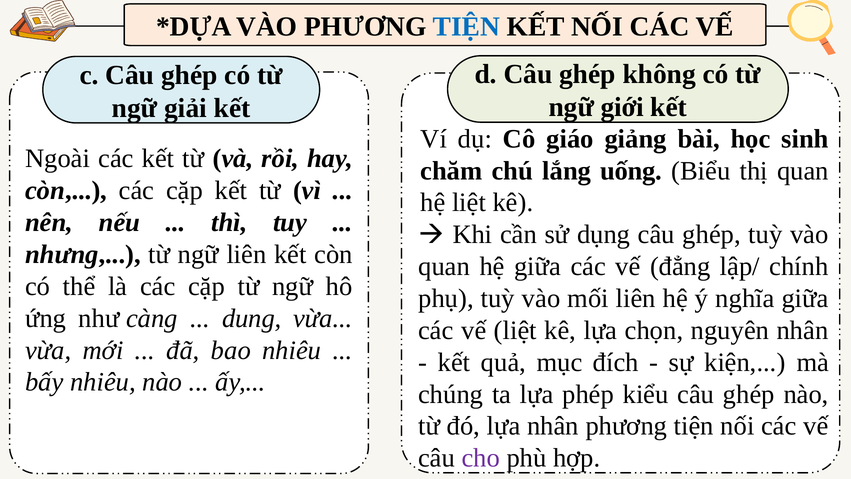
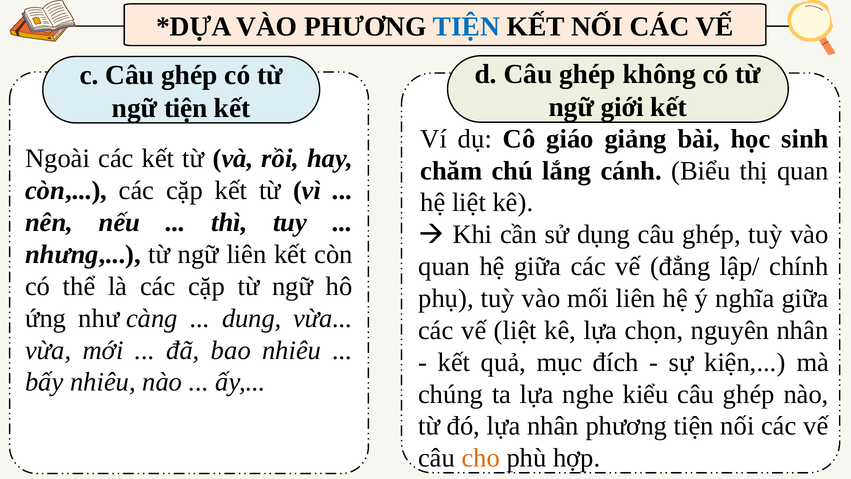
ngữ giải: giải -> tiện (186, 108)
uống: uống -> cánh (631, 171)
phép: phép -> nghe (588, 394)
cho colour: purple -> orange (481, 458)
